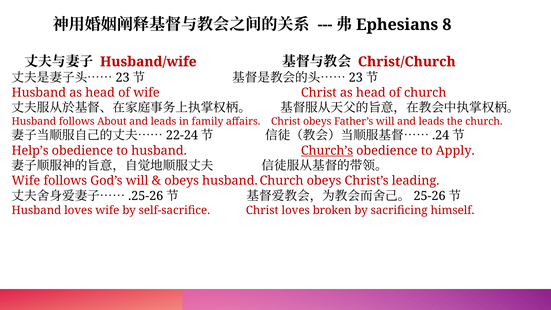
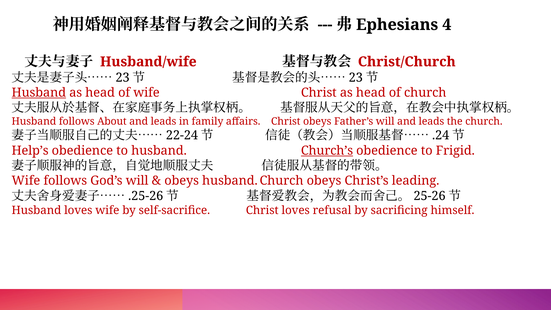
8: 8 -> 4 (447, 25)
Husband underline: none -> present (39, 93)
Apply: Apply -> Frigid (455, 150)
broken: broken -> refusal (332, 210)
